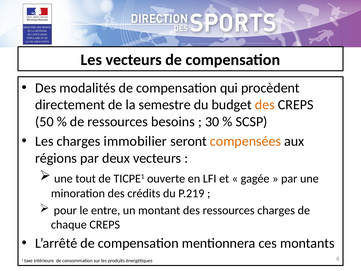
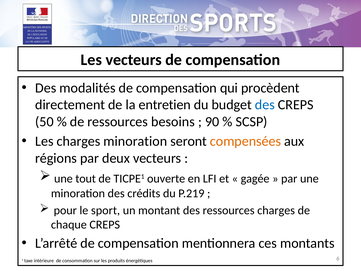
semestre: semestre -> entretien (165, 105)
des colour: orange -> blue (265, 105)
30: 30 -> 90 (212, 122)
charges immobilier: immobilier -> minoration (135, 141)
entre: entre -> sport (106, 210)
